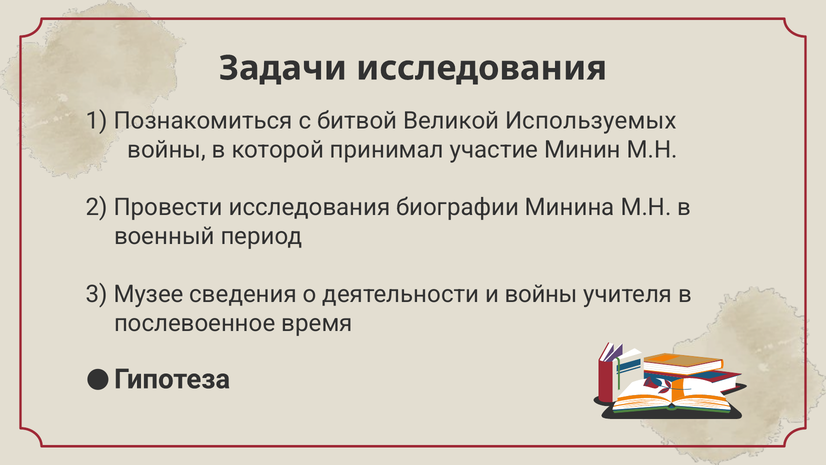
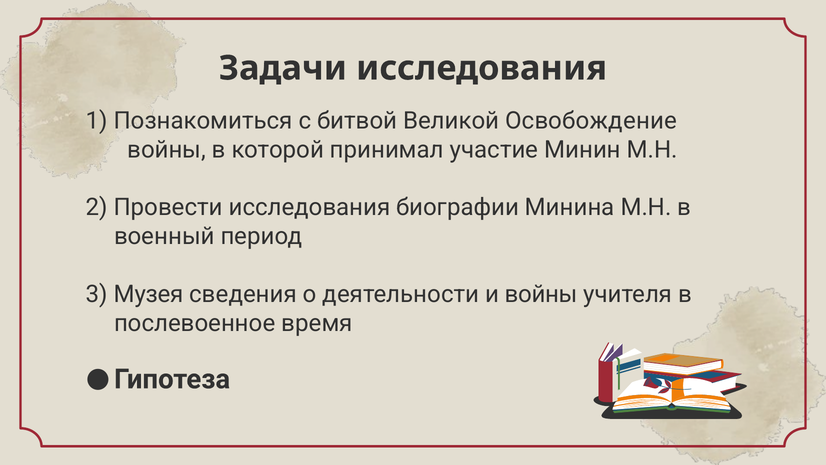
Используемых: Используемых -> Освобождение (591, 121)
Музее: Музее -> Музея (149, 294)
